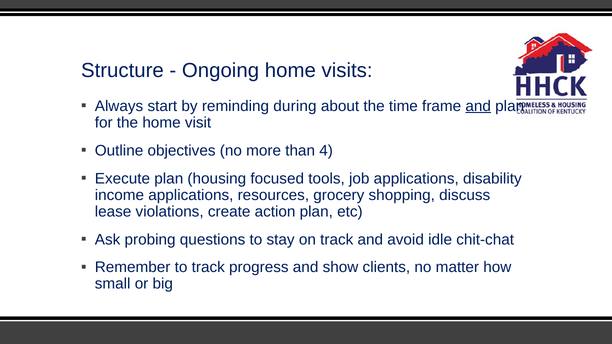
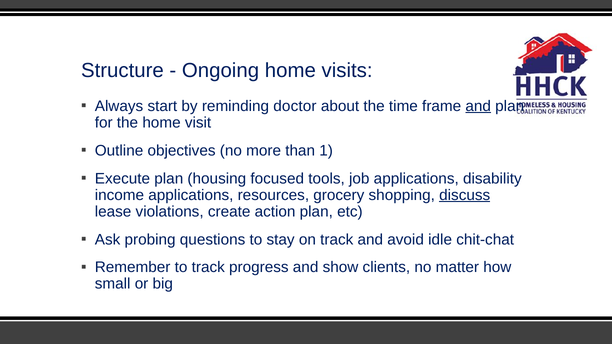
during: during -> doctor (295, 106)
4: 4 -> 1 (326, 151)
discuss underline: none -> present (465, 195)
